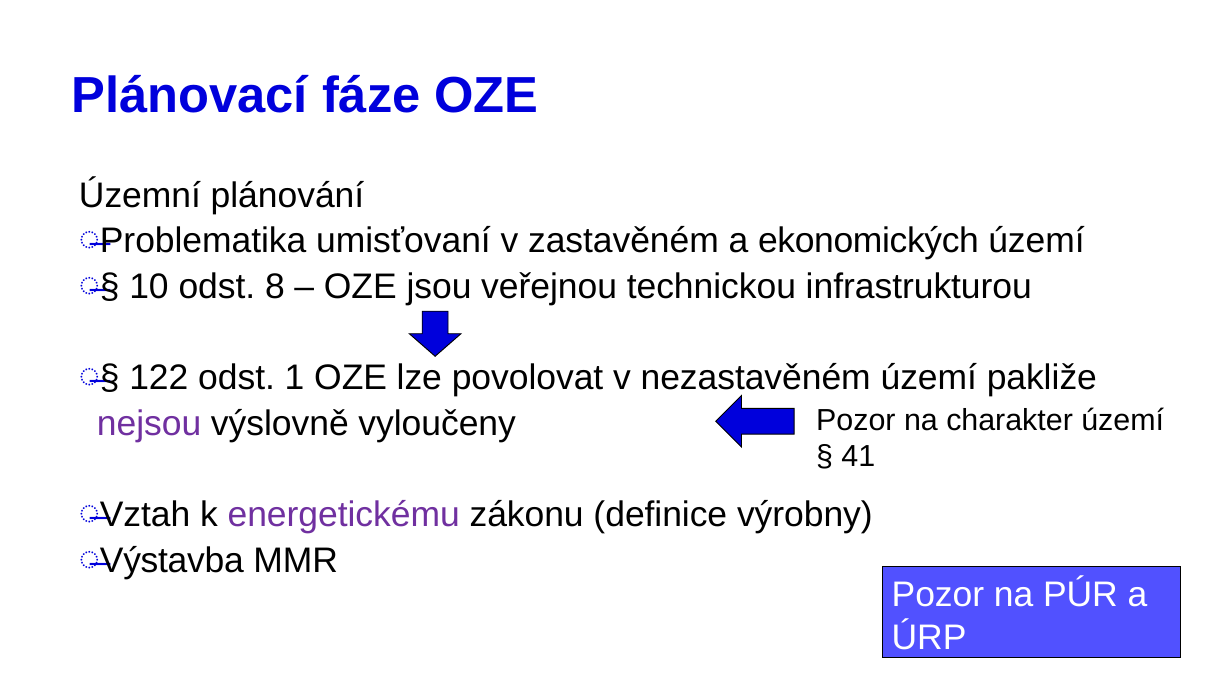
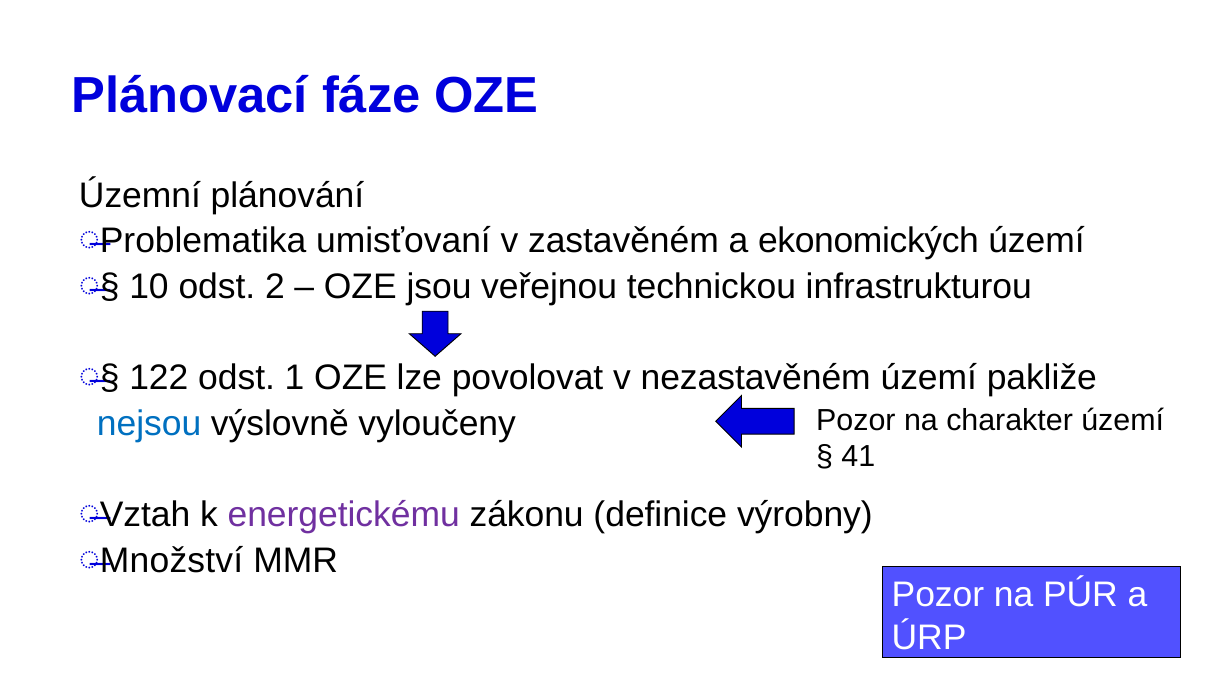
8: 8 -> 2 (275, 287)
nejsou colour: purple -> blue (149, 424)
Výstavba: Výstavba -> Množství (172, 560)
